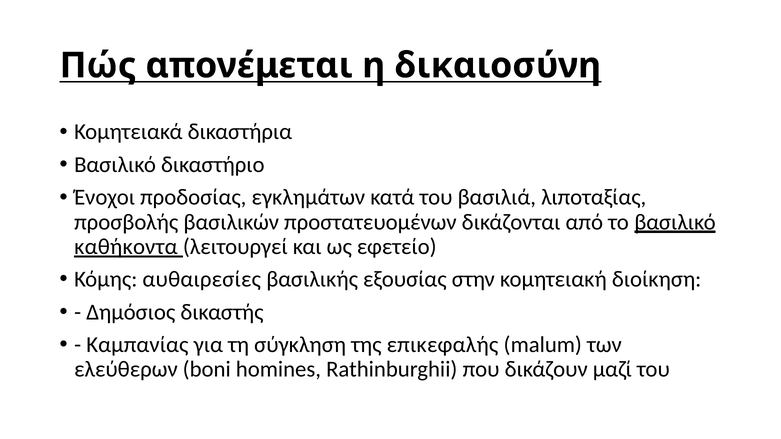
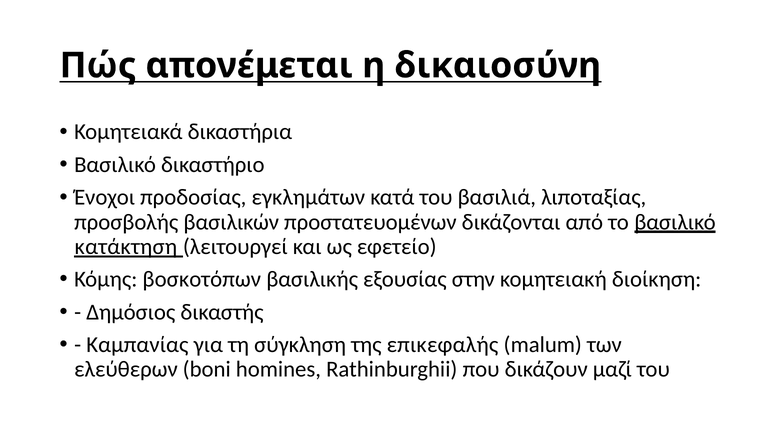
καθήκοντα: καθήκοντα -> κατάκτηση (126, 247)
αυθαιρεσίες: αυθαιρεσίες -> βοσκοτόπων (202, 279)
